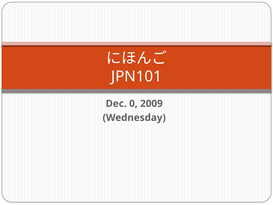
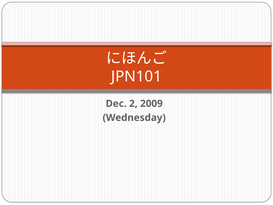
0: 0 -> 2 (133, 103)
